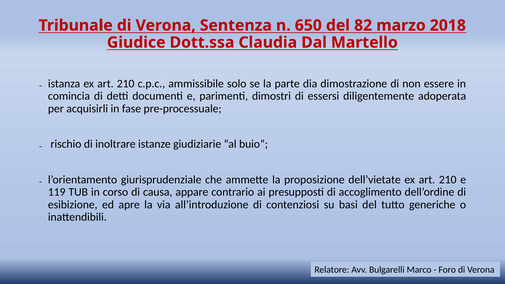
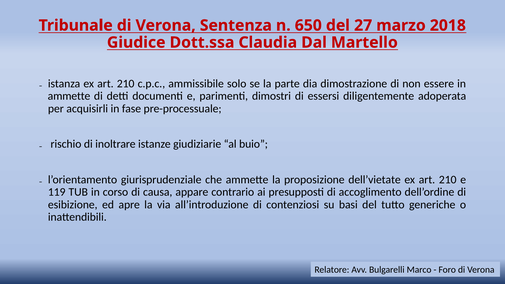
82: 82 -> 27 (363, 25)
comincia: comincia -> ammette (69, 96)
